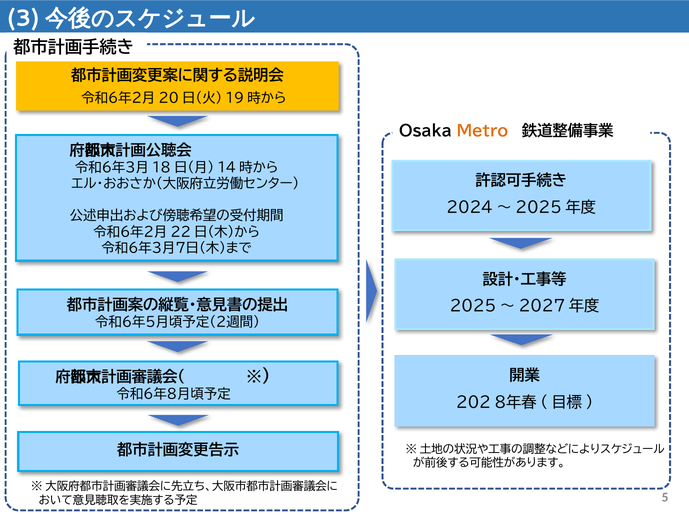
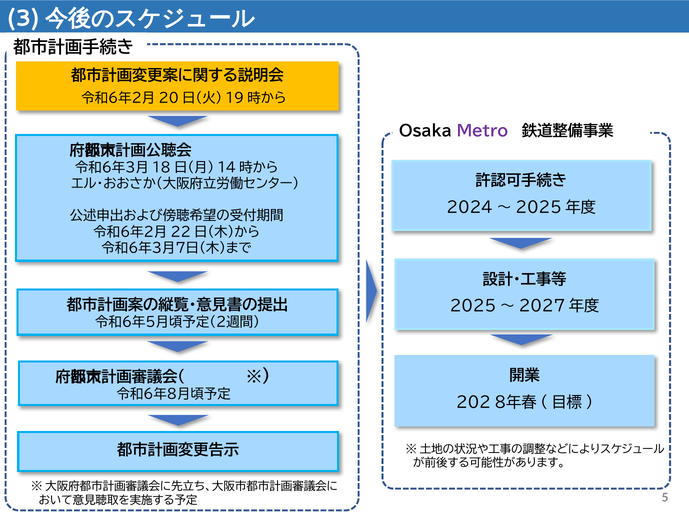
Metro colour: orange -> purple (482, 131)
